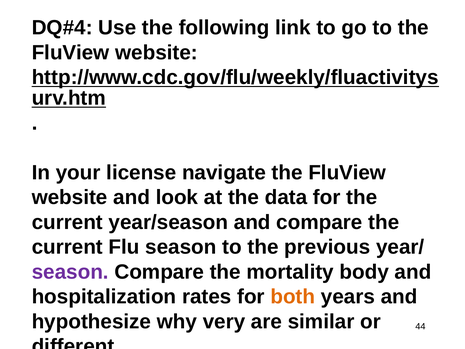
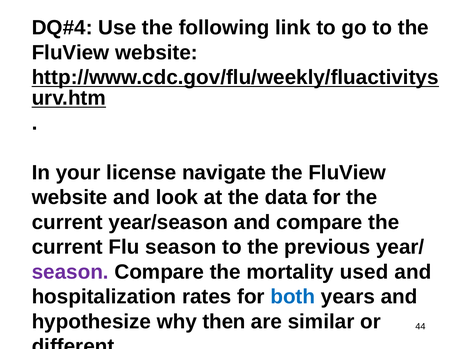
body: body -> used (364, 272)
both colour: orange -> blue (293, 296)
very: very -> then (224, 321)
